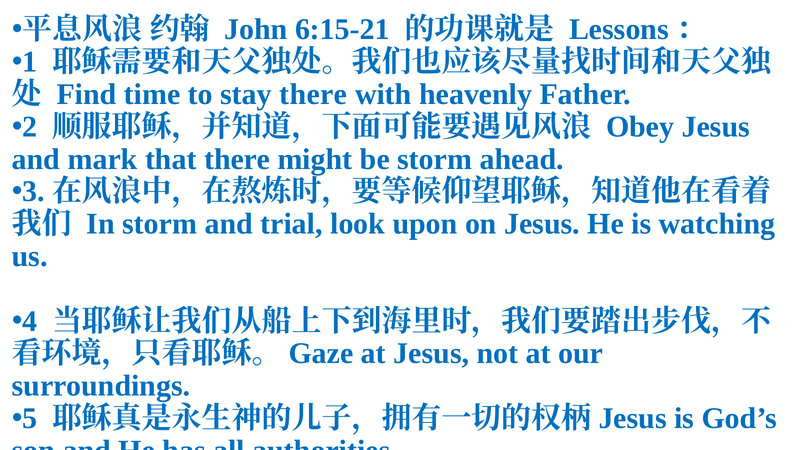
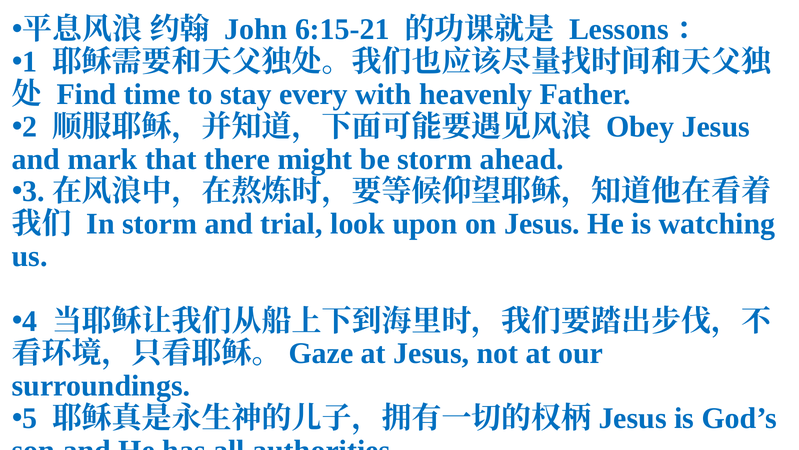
stay there: there -> every (314, 94)
